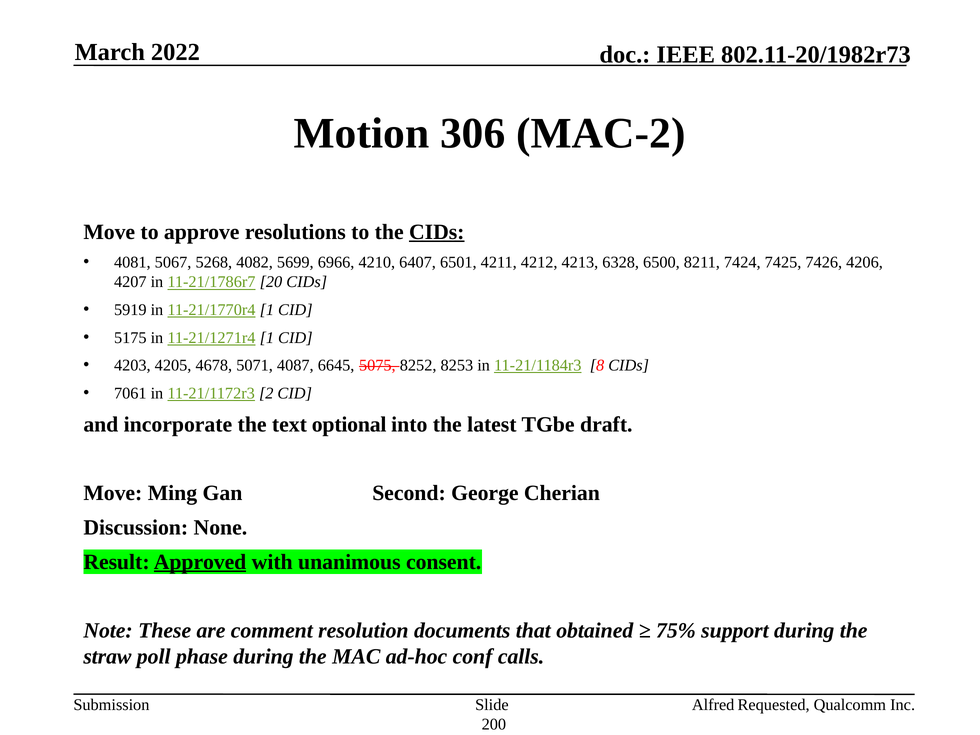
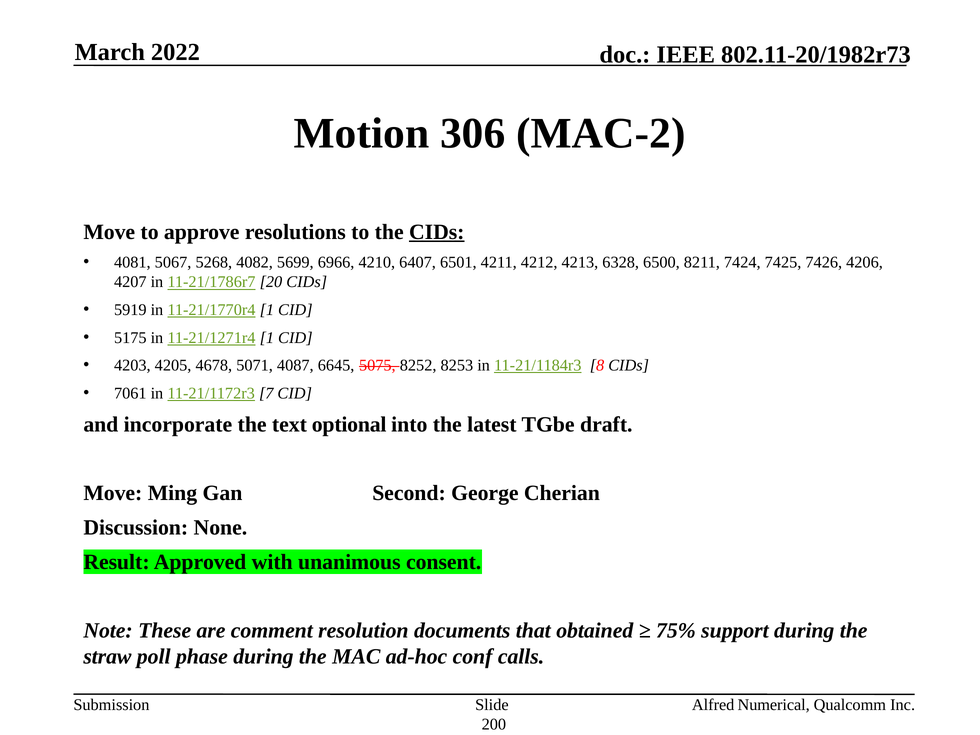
2: 2 -> 7 (266, 393)
Approved underline: present -> none (200, 562)
Requested: Requested -> Numerical (774, 705)
